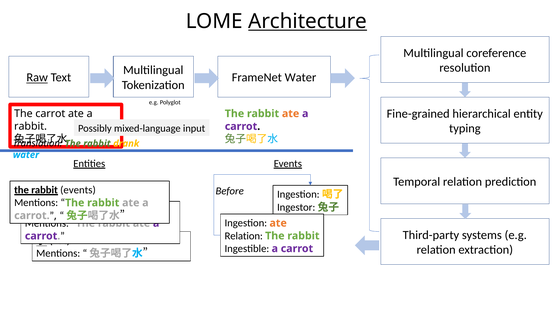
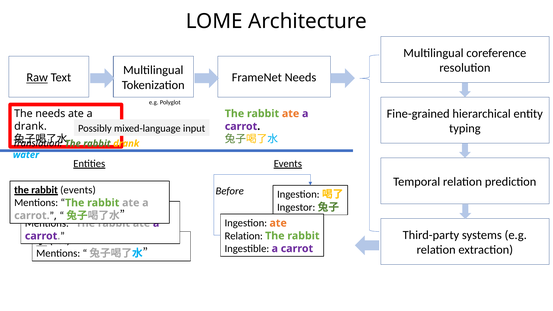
Architecture underline: present -> none (308, 21)
FrameNet Water: Water -> Needs (300, 78)
The carrot: carrot -> needs (50, 114)
rabbit: rabbit -> drank (30, 126)
